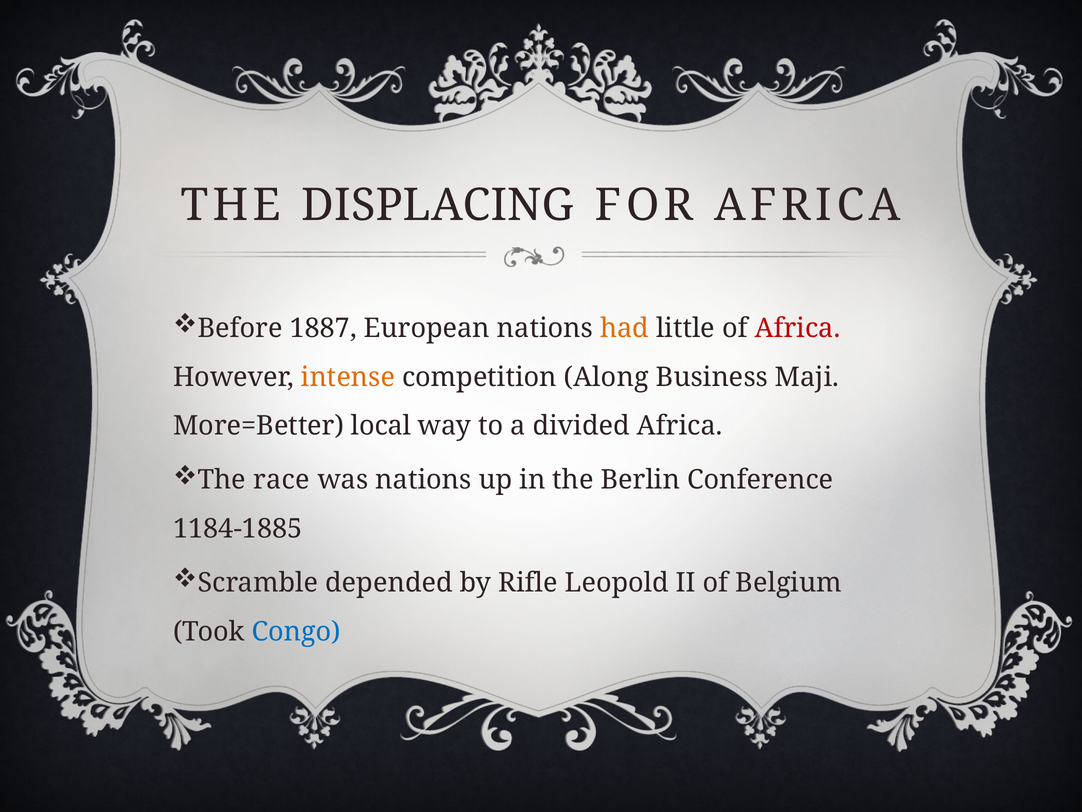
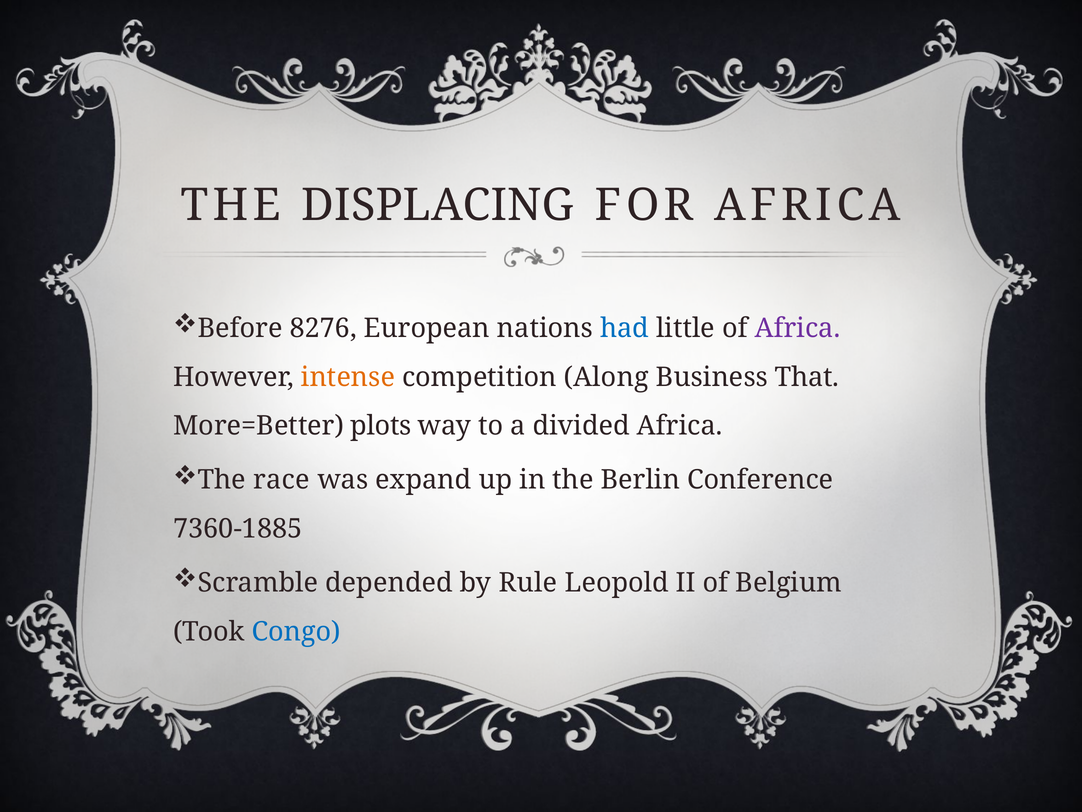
1887: 1887 -> 8276 (323, 328)
had colour: orange -> blue (625, 328)
Africa colour: red -> purple (798, 328)
Maji: Maji -> That (807, 377)
local: local -> plots (381, 426)
was nations: nations -> expand (423, 480)
1184-1885: 1184-1885 -> 7360-1885 (238, 528)
Rifle: Rifle -> Rule (528, 583)
